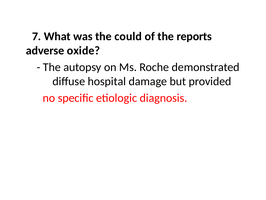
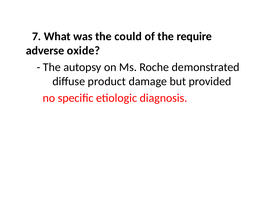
reports: reports -> require (194, 36)
hospital: hospital -> product (107, 81)
